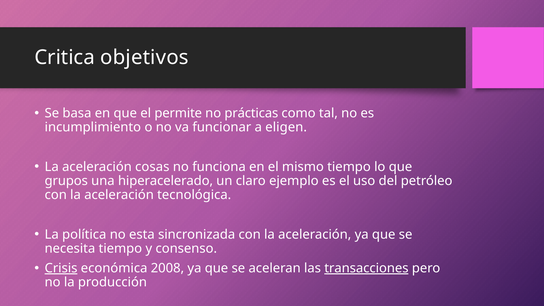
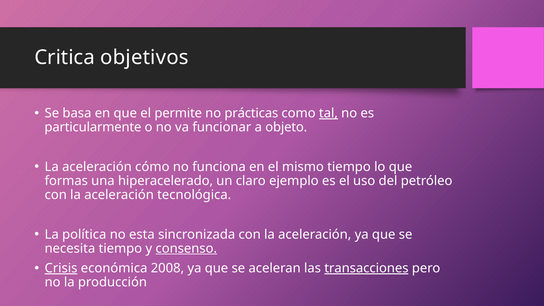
tal underline: none -> present (328, 113)
incumplimiento: incumplimiento -> particularmente (93, 127)
eligen: eligen -> objeto (286, 127)
cosas: cosas -> cómo (152, 167)
grupos: grupos -> formas (66, 181)
consenso underline: none -> present (186, 248)
